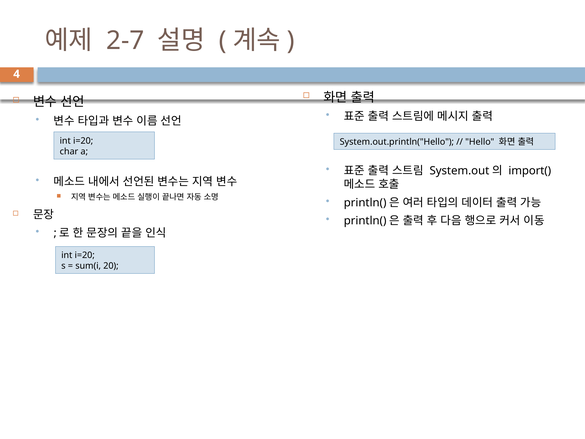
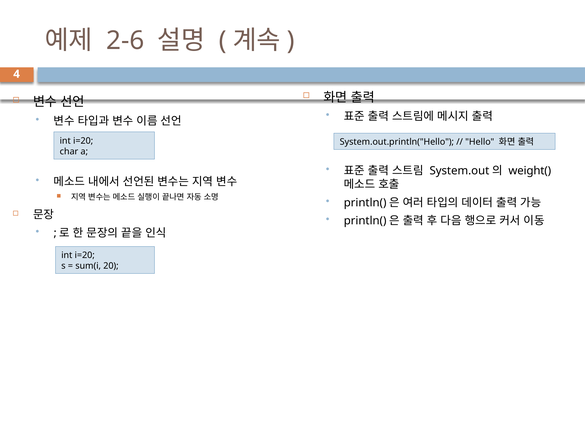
2-7: 2-7 -> 2-6 (125, 40)
import(: import( -> weight( (530, 171)
